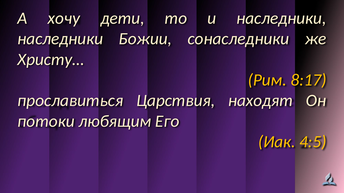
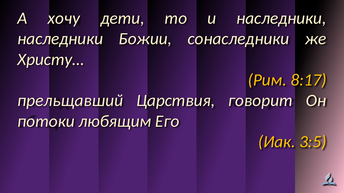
прославиться: прославиться -> прельщавший (70, 101)
находят: находят -> говорит (260, 101)
4:5: 4:5 -> 3:5 (313, 142)
